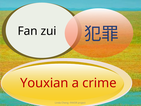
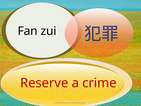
Youxian: Youxian -> Reserve (44, 83)
